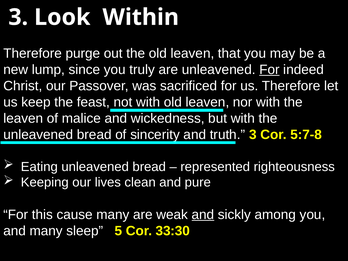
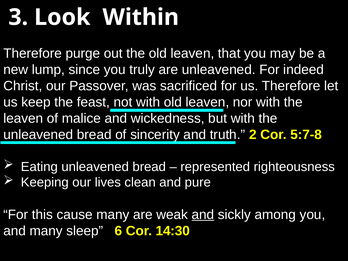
For underline: present -> none (269, 70)
truth 3: 3 -> 2 (253, 135)
5: 5 -> 6 (118, 231)
33:30: 33:30 -> 14:30 (173, 231)
